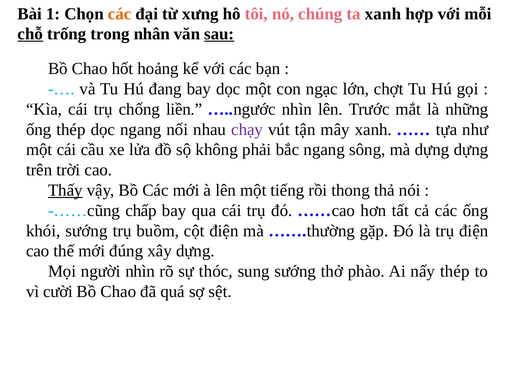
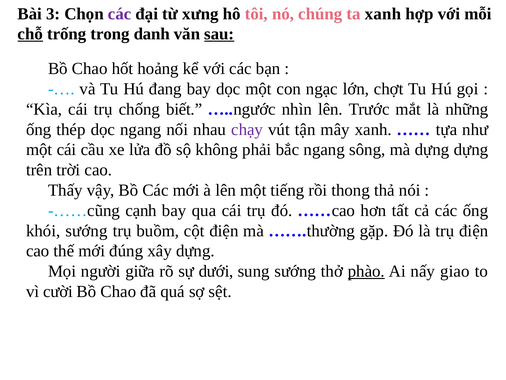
1: 1 -> 3 (53, 14)
các colour: orange -> purple (120, 14)
nhân: nhân -> danh (152, 34)
liền: liền -> biết (184, 109)
Thấy underline: present -> none (65, 190)
chấp: chấp -> cạnh (141, 210)
người nhìn: nhìn -> giữa (140, 271)
thóc: thóc -> dưới (216, 271)
phào underline: none -> present (366, 271)
nấy thép: thép -> giao (455, 271)
